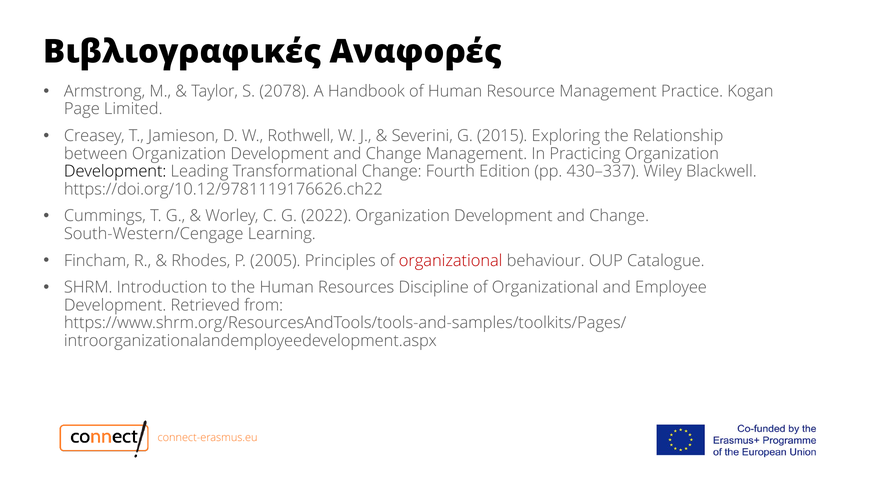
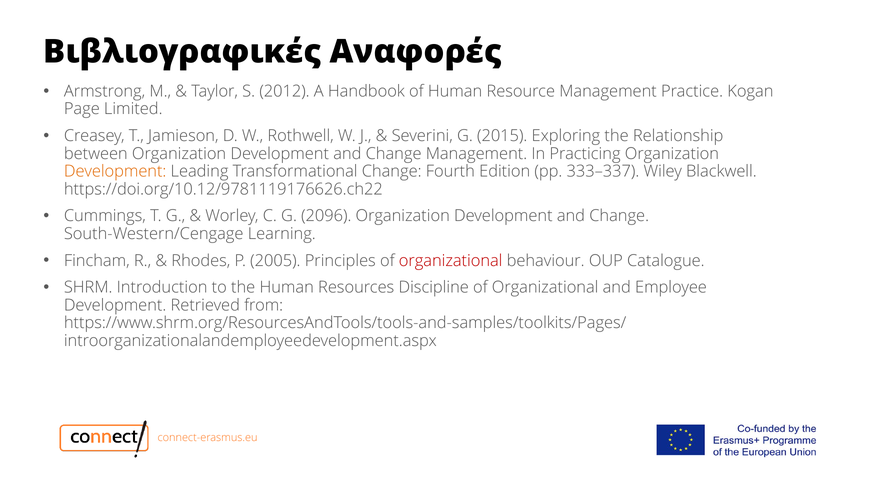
2078: 2078 -> 2012 (285, 91)
Development colour: black -> orange (115, 171)
430–337: 430–337 -> 333–337 (603, 171)
2022: 2022 -> 2096 (326, 216)
